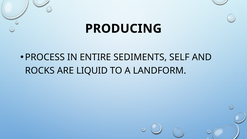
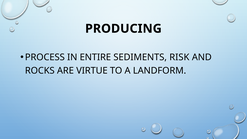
SELF: SELF -> RISK (179, 57)
LIQUID: LIQUID -> VIRTUE (92, 71)
